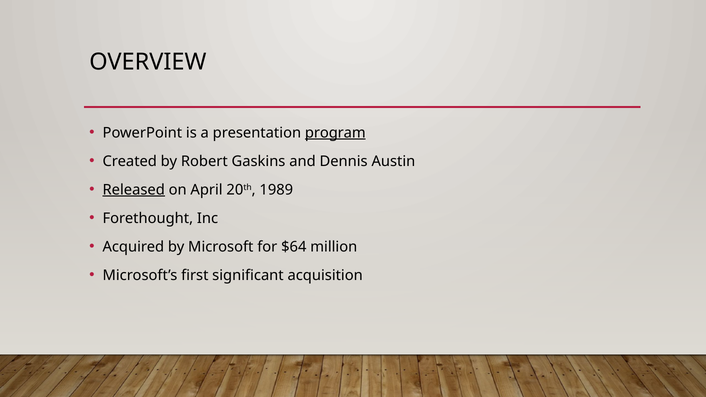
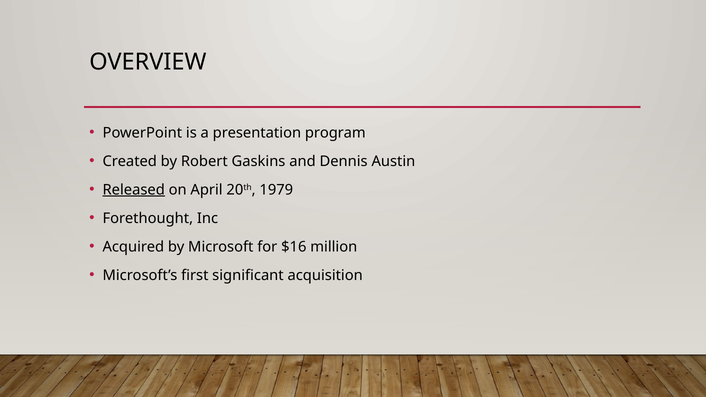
program underline: present -> none (335, 133)
1989: 1989 -> 1979 (276, 190)
$64: $64 -> $16 (294, 247)
